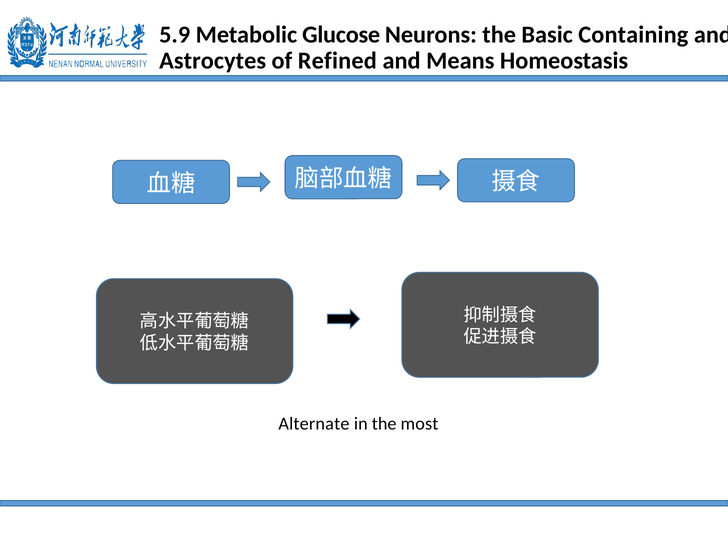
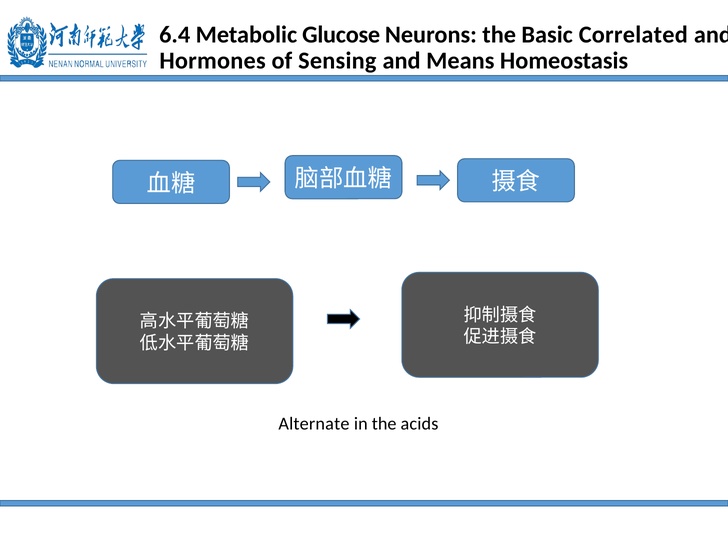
5.9: 5.9 -> 6.4 (175, 35)
Containing: Containing -> Correlated (633, 35)
Astrocytes: Astrocytes -> Hormones (213, 61)
Refined: Refined -> Sensing (337, 61)
most: most -> acids (420, 424)
